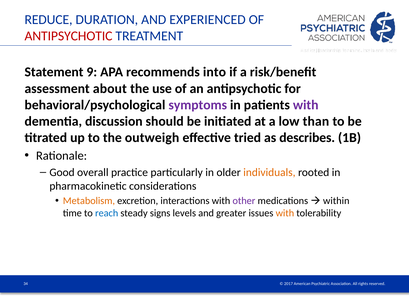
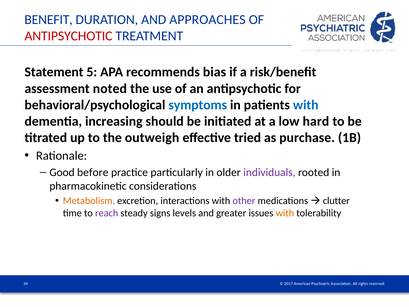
REDUCE: REDUCE -> BENEFIT (49, 20)
EXPERIENCED: EXPERIENCED -> APPROACHES (207, 20)
9: 9 -> 5 (92, 72)
into: into -> bias (215, 72)
about: about -> noted (110, 88)
symptoms colour: purple -> blue (198, 105)
with colour: purple -> blue (306, 105)
discussion: discussion -> increasing (114, 121)
than: than -> hard (316, 121)
describes: describes -> purchase (307, 138)
overall: overall -> before (93, 172)
individuals colour: orange -> purple (269, 172)
within: within -> clutter (336, 201)
reach colour: blue -> purple (107, 213)
